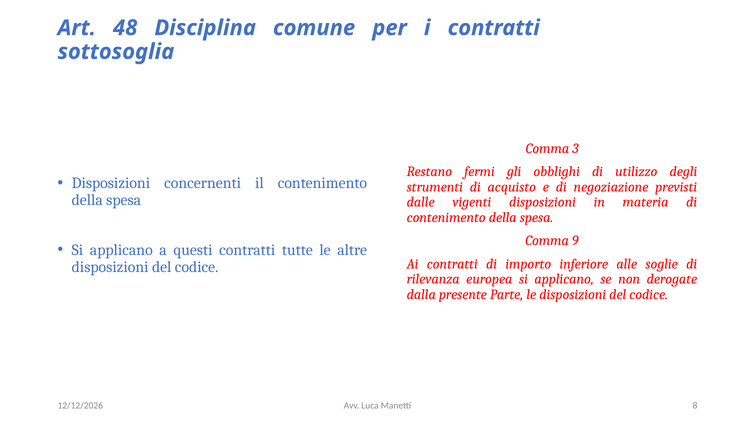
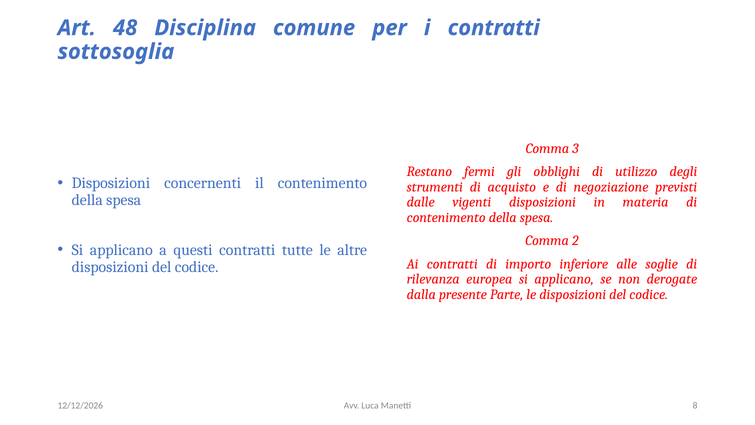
9: 9 -> 2 (575, 241)
